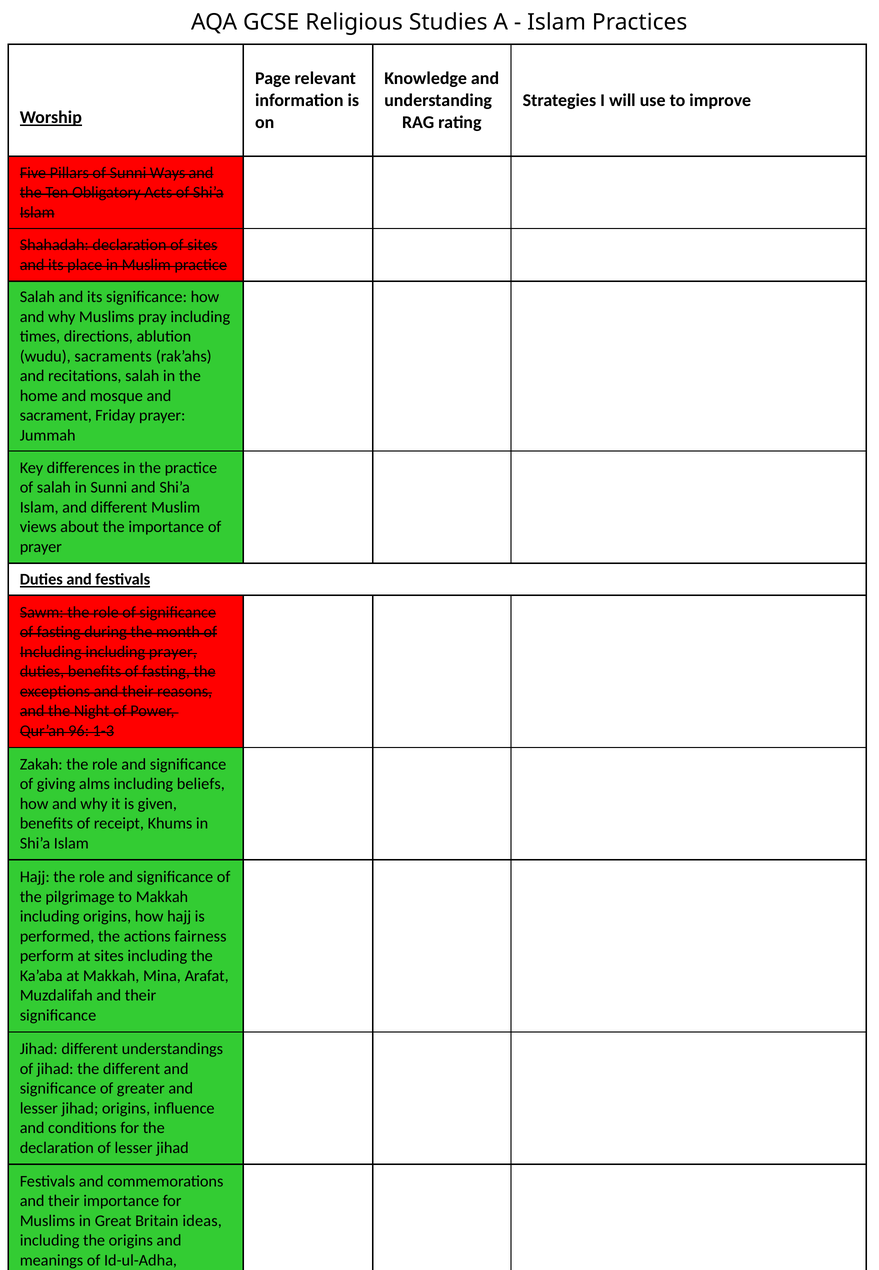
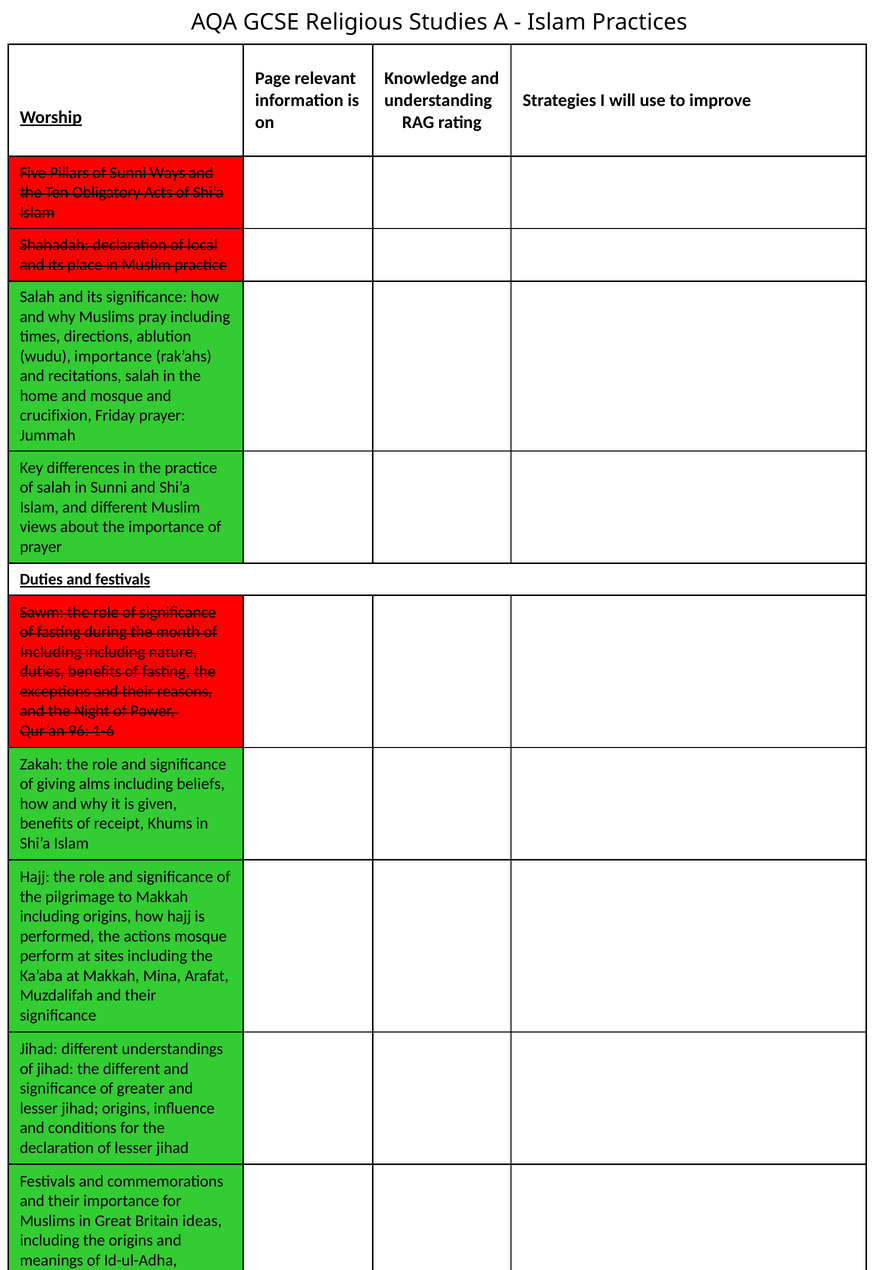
of sites: sites -> local (202, 245)
wudu sacraments: sacraments -> importance (113, 356)
sacrament: sacrament -> crucifixion (56, 415)
including prayer: prayer -> nature (173, 652)
1-3: 1-3 -> 1-6 (103, 731)
actions fairness: fairness -> mosque (201, 936)
